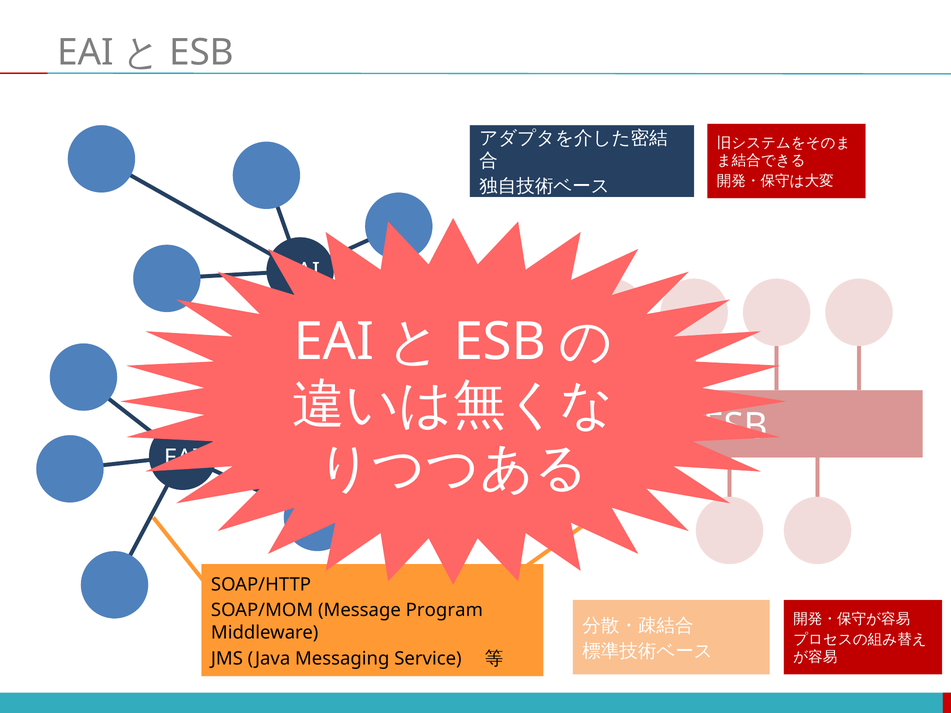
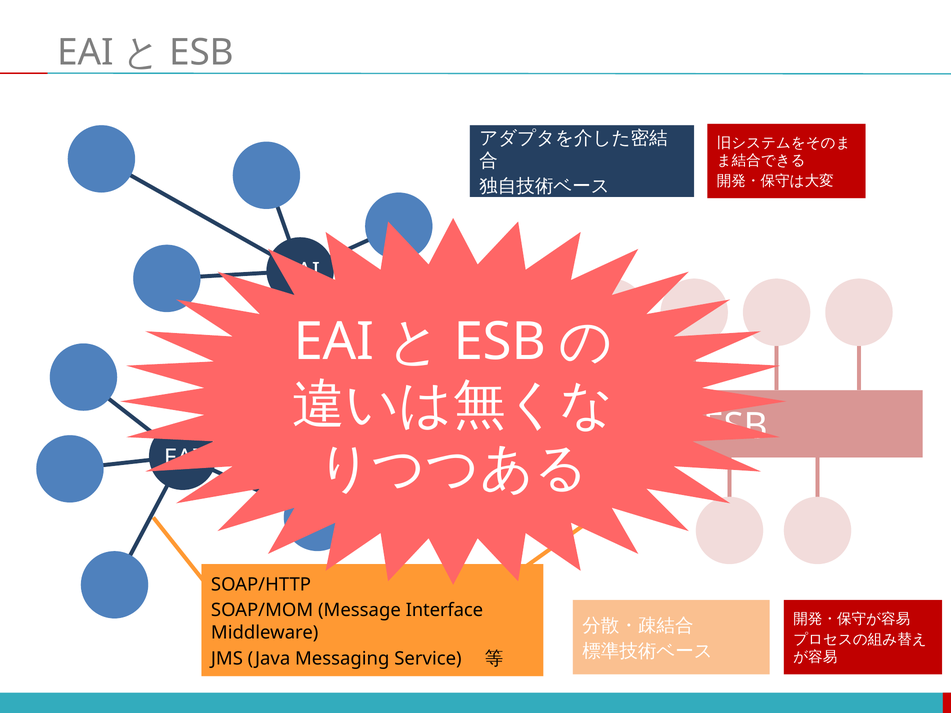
Program: Program -> Interface (444, 611)
